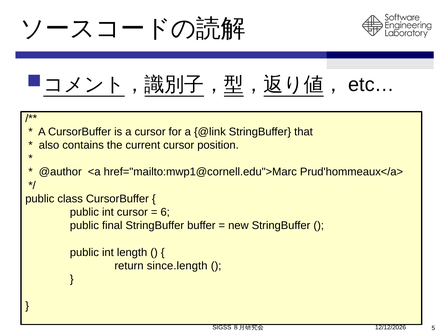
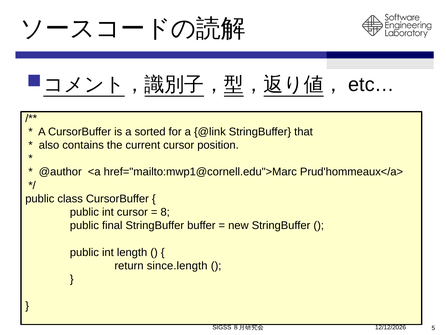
a cursor: cursor -> sorted (150, 132)
6: 6 -> 8 (165, 212)
